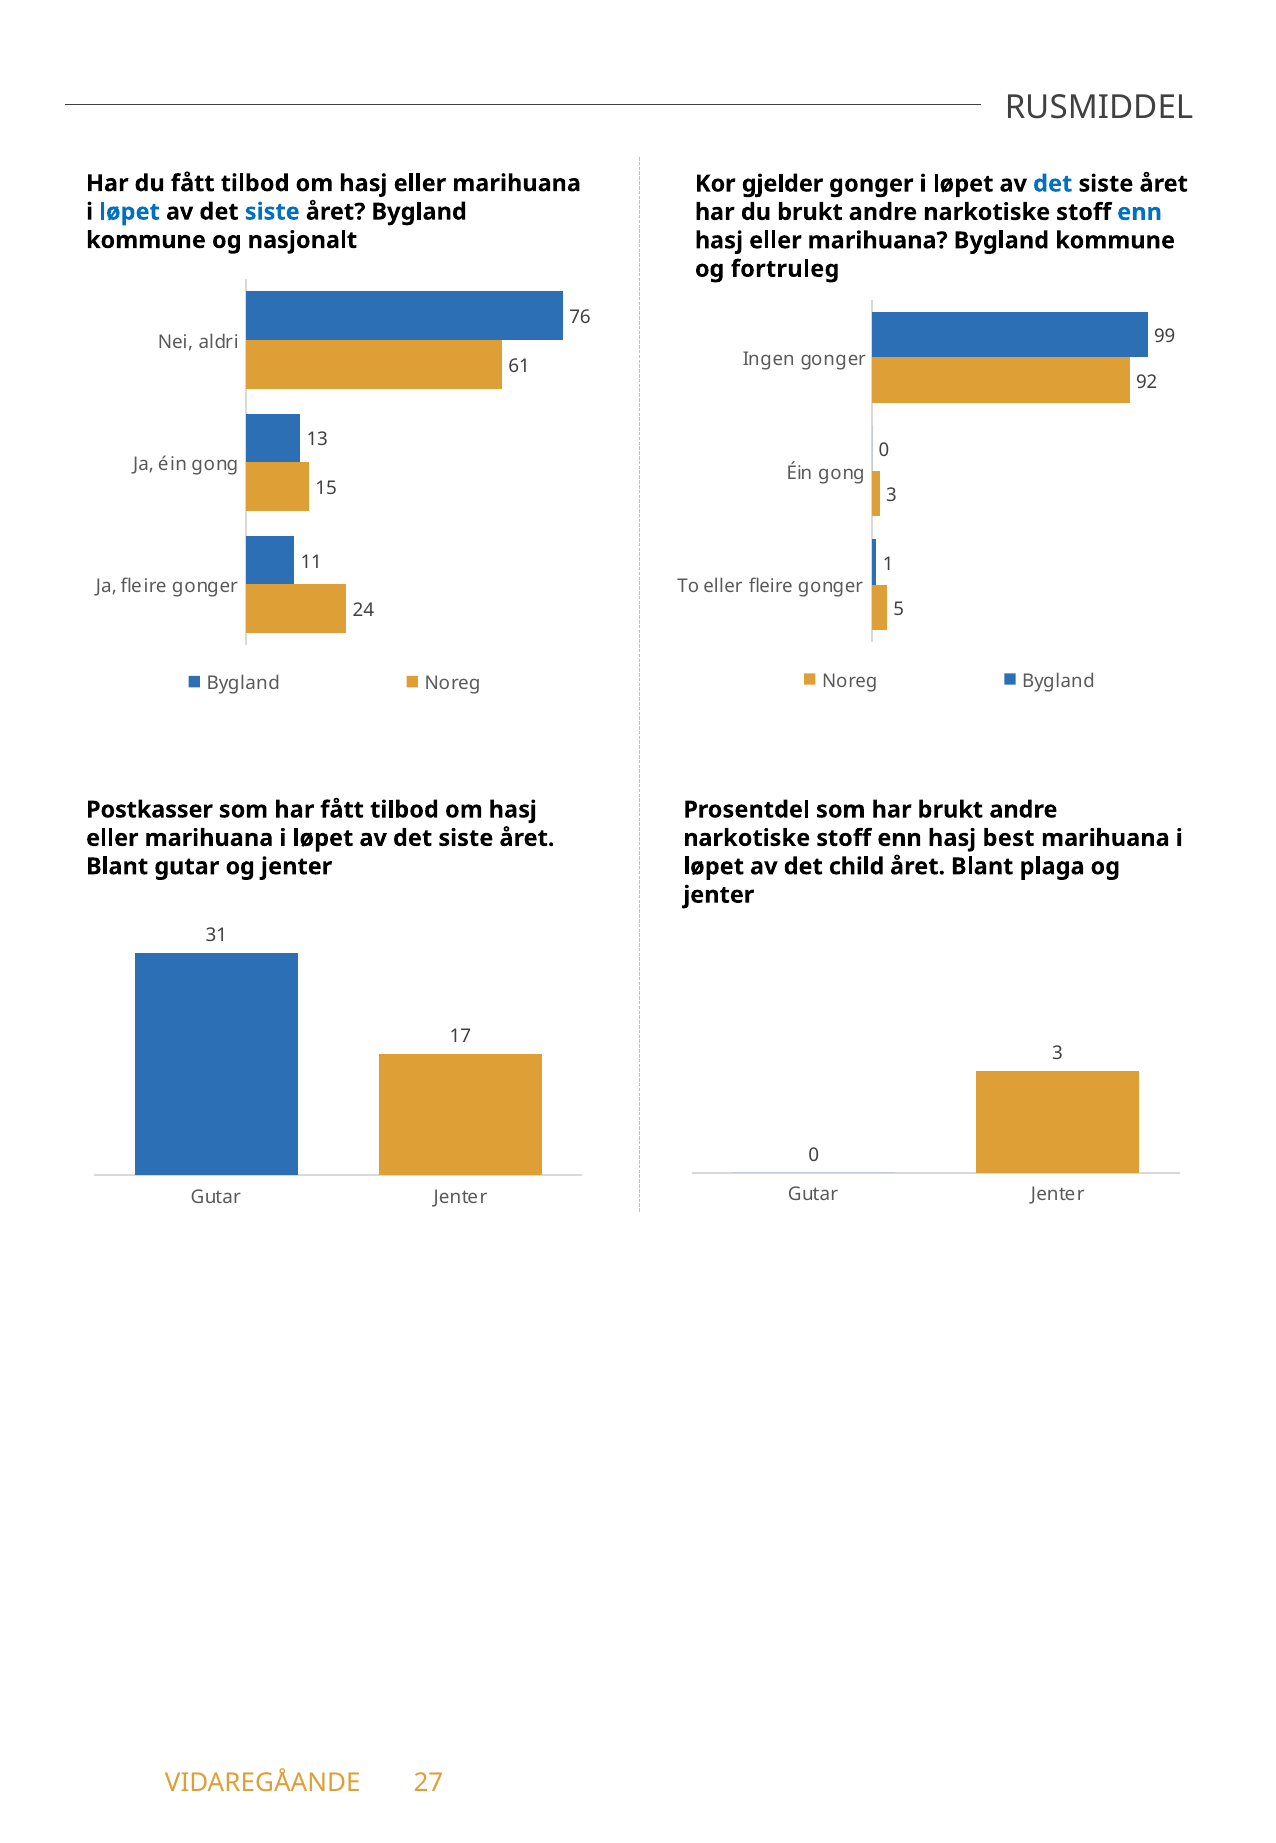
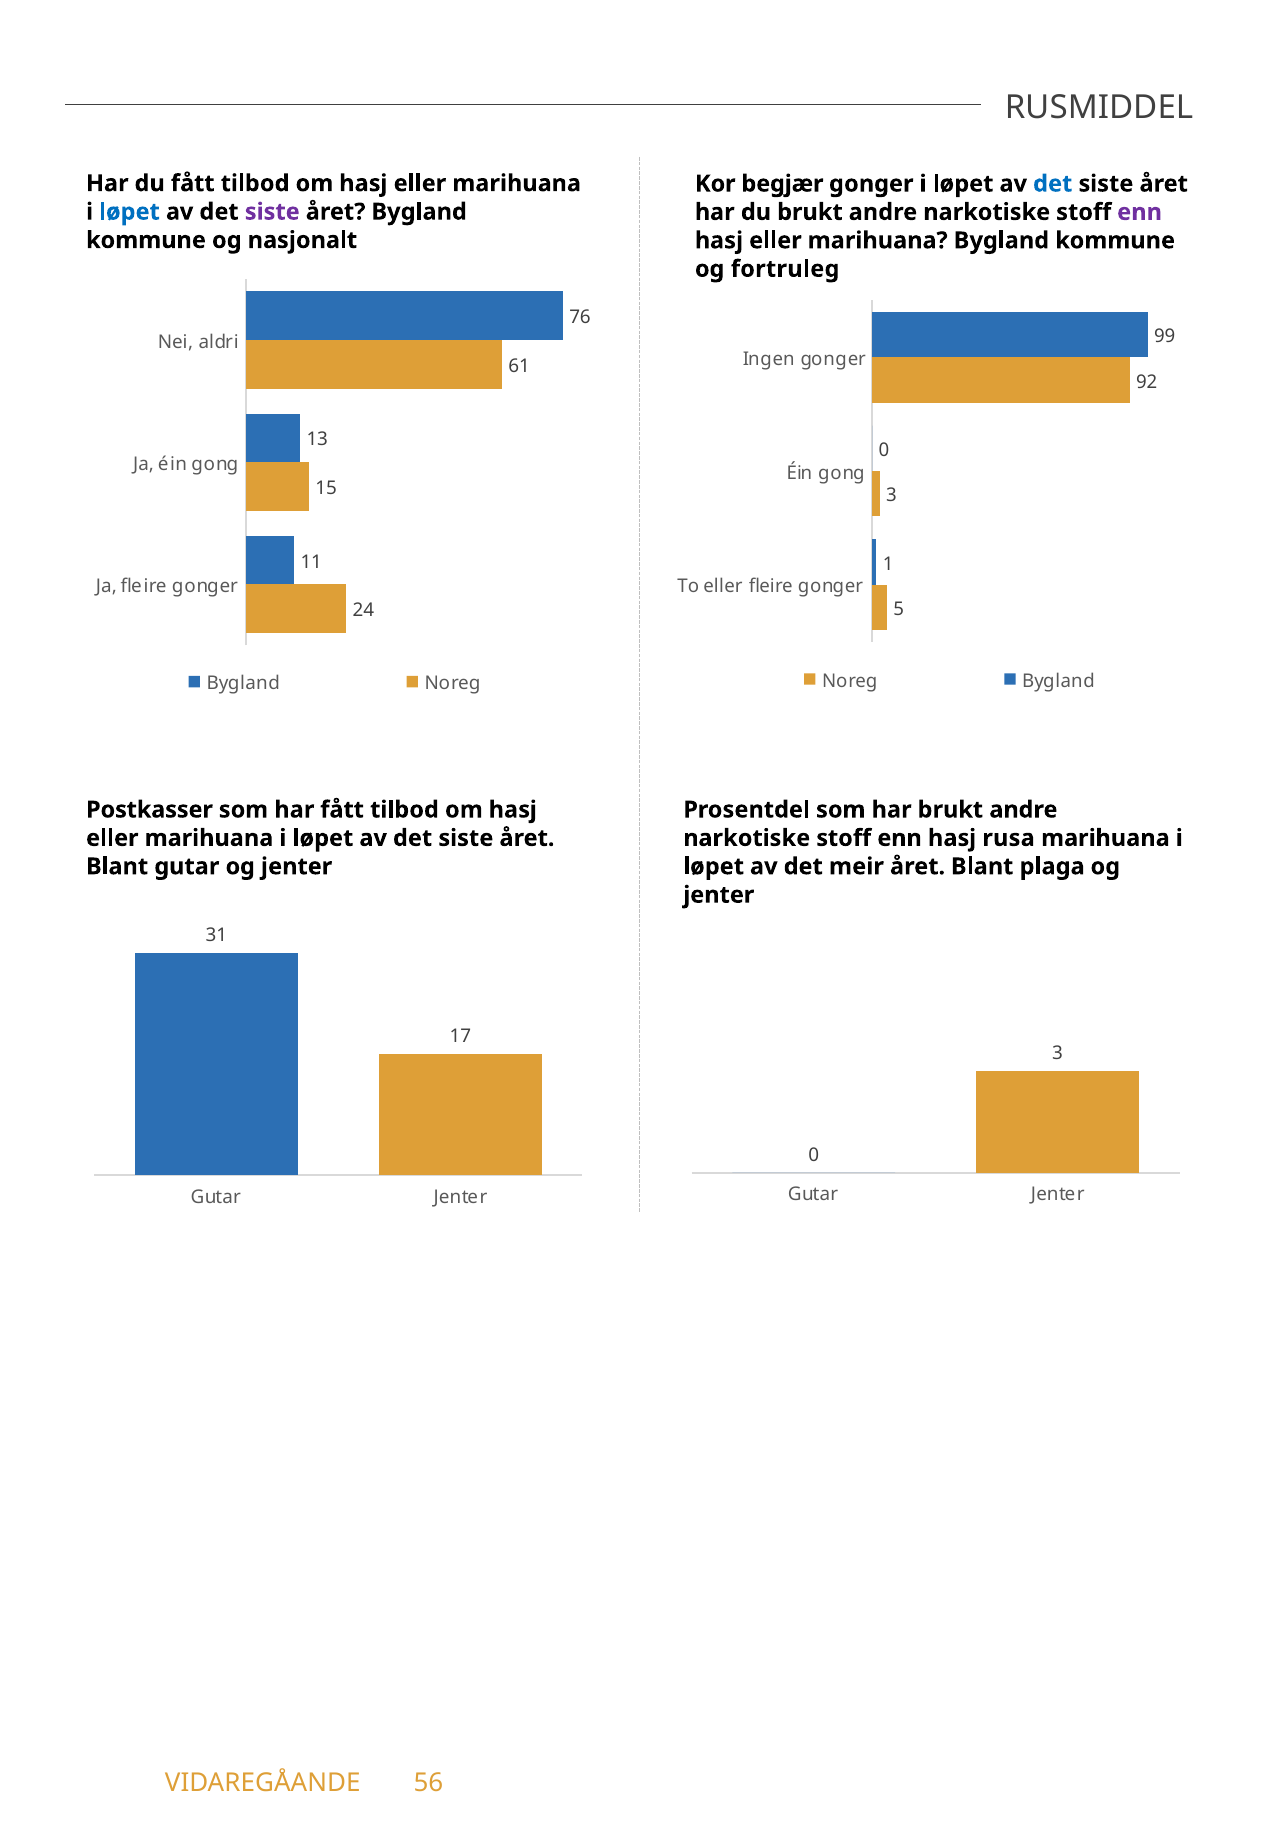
gjelder: gjelder -> begjær (782, 184)
siste colour: blue -> purple (272, 212)
enn colour: blue -> purple (1140, 212)
best: best -> rusa (1009, 838)
child: child -> meir (856, 867)
27: 27 -> 56 (428, 1783)
